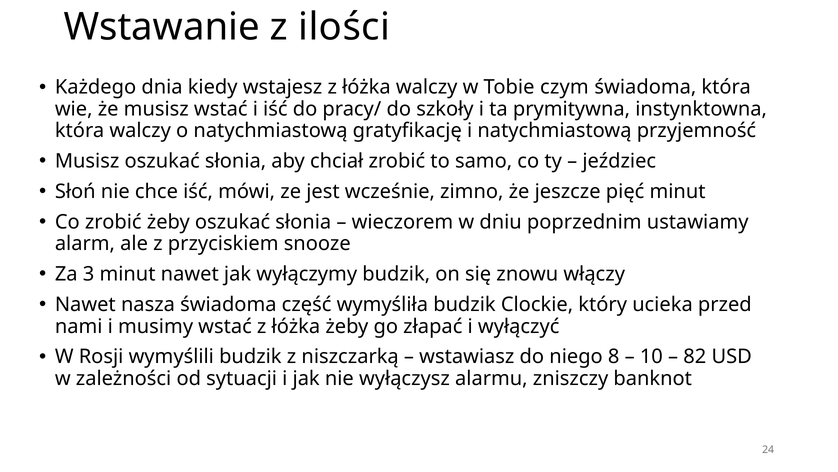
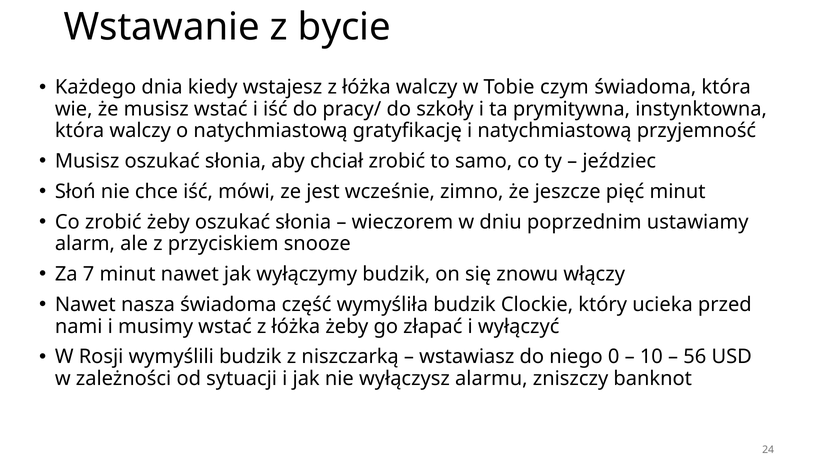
ilości: ilości -> bycie (344, 27)
3: 3 -> 7 (89, 274)
8: 8 -> 0 (614, 356)
82: 82 -> 56 (695, 356)
